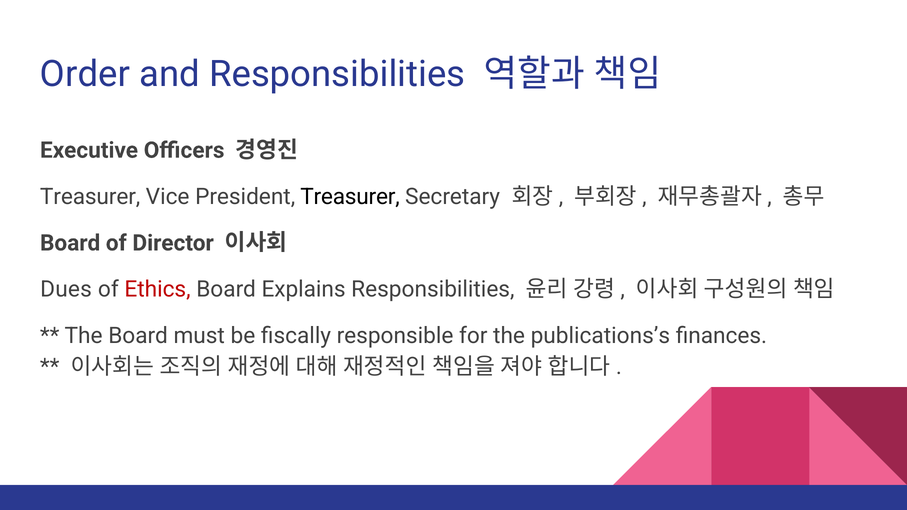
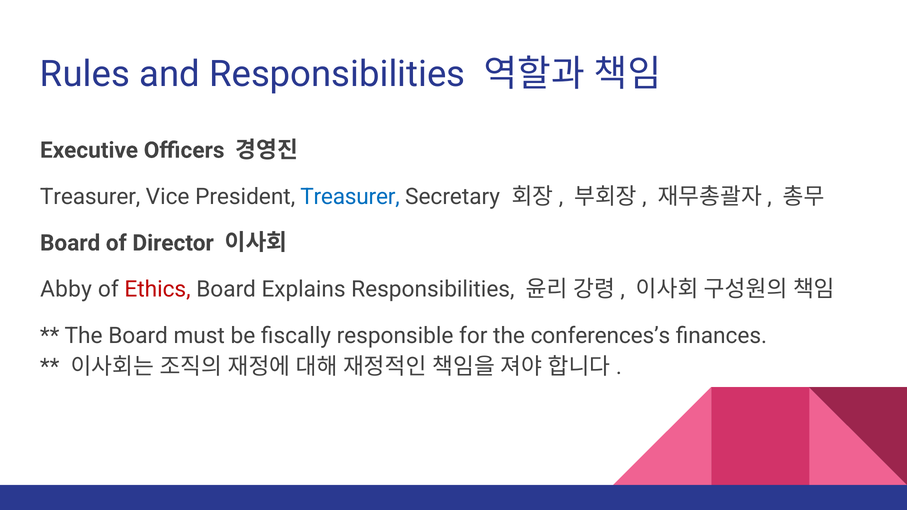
Order: Order -> Rules (85, 74)
Treasurer colour: black -> blue (350, 197)
Dues: Dues -> Abby (66, 289)
publications’s: publications’s -> conferences’s (600, 336)
